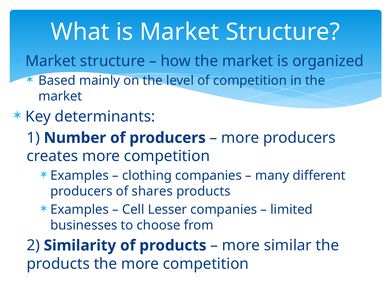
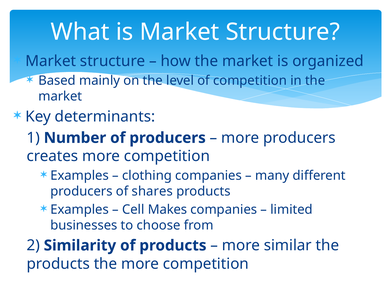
Lesser: Lesser -> Makes (167, 209)
